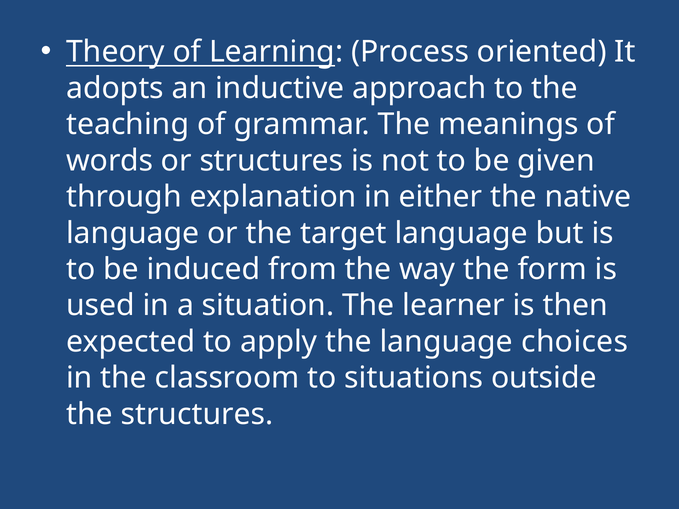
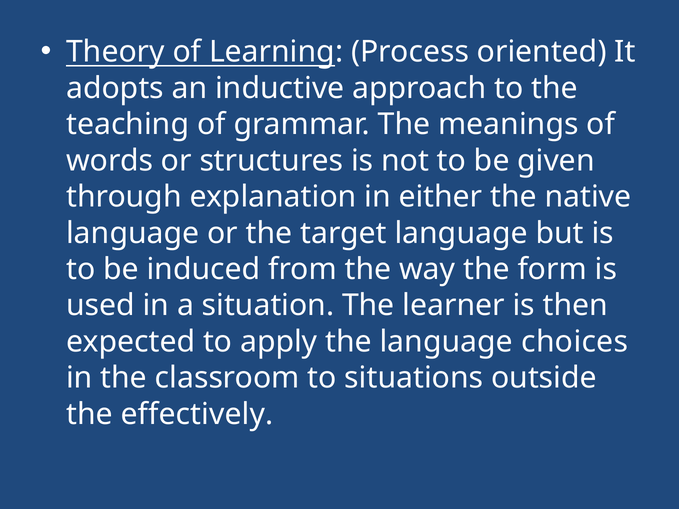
the structures: structures -> effectively (197, 414)
